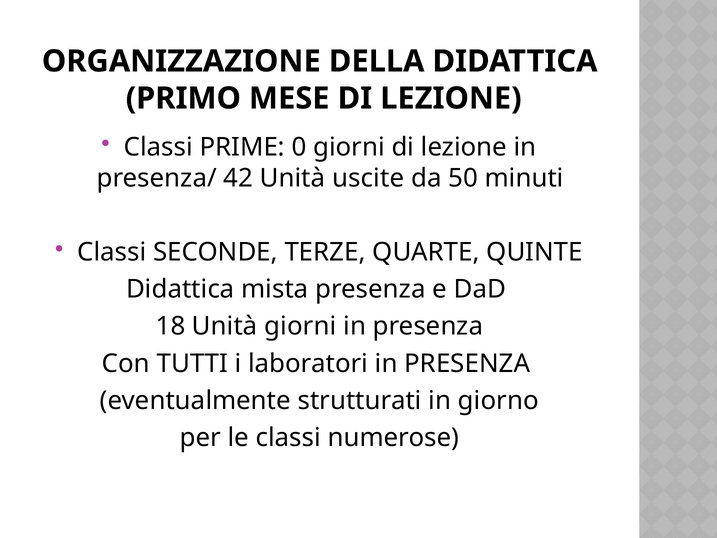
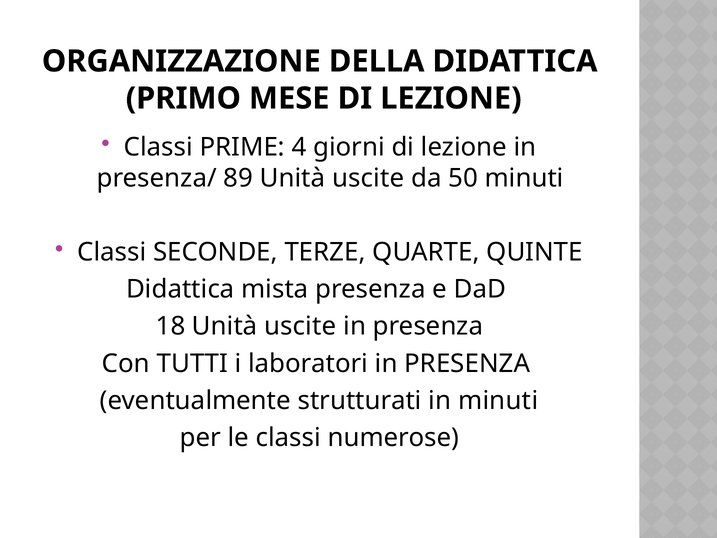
0: 0 -> 4 (299, 147)
42: 42 -> 89 (238, 178)
18 Unità giorni: giorni -> uscite (300, 326)
in giorno: giorno -> minuti (498, 400)
